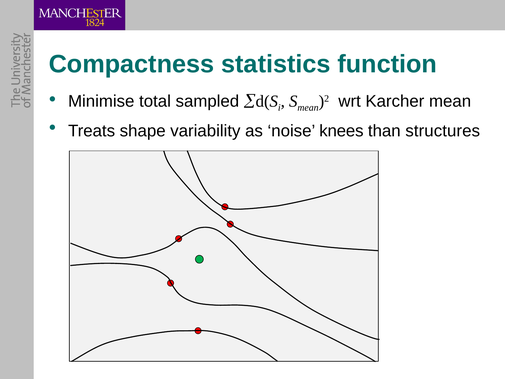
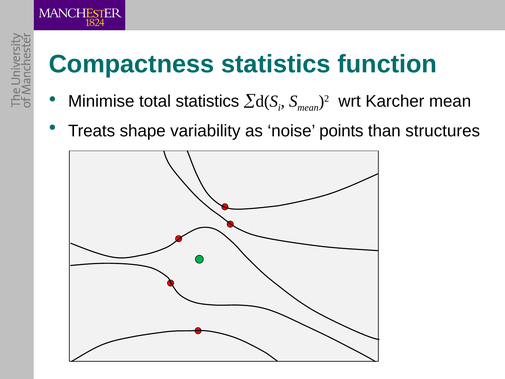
total sampled: sampled -> statistics (207, 101)
knees: knees -> points (341, 131)
